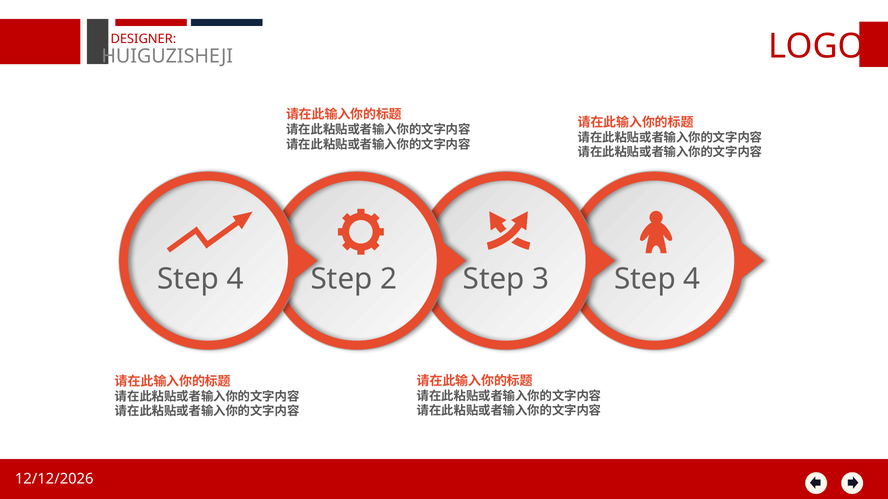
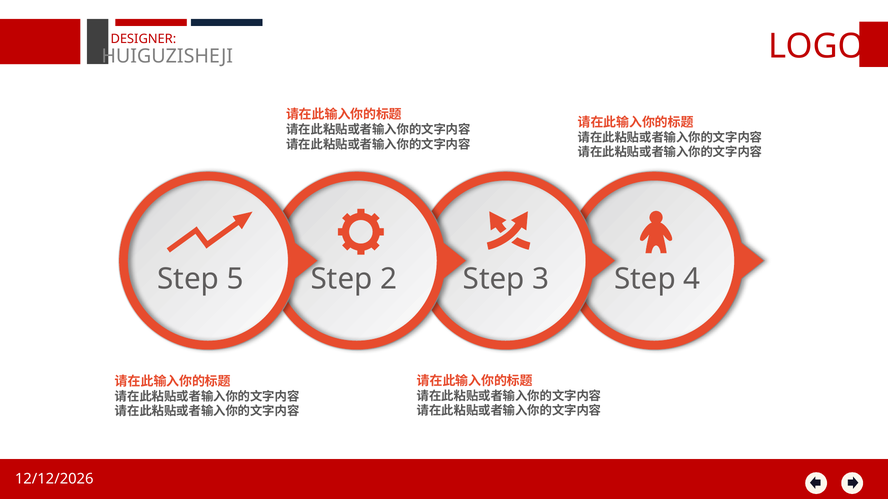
4: 4 -> 5 (235, 279)
